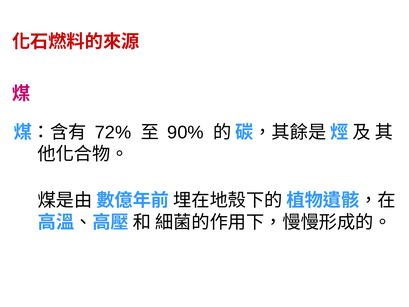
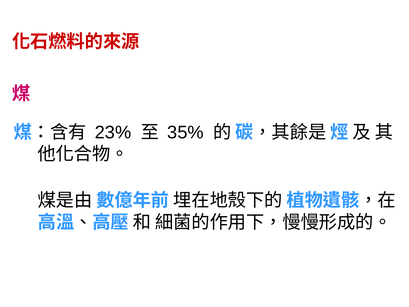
72%: 72% -> 23% (113, 132)
90%: 90% -> 35% (185, 132)
